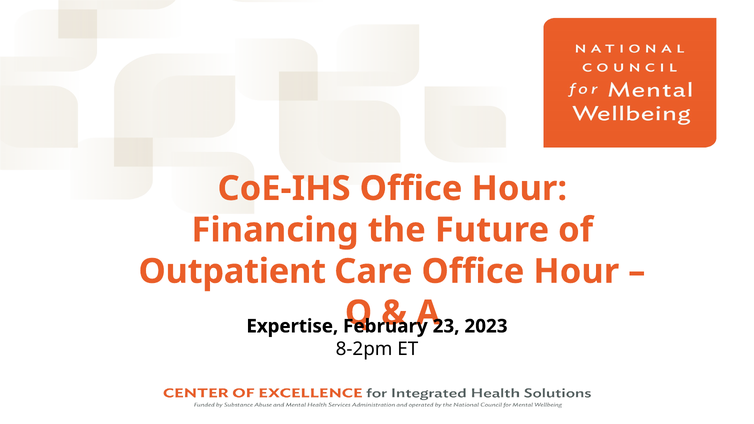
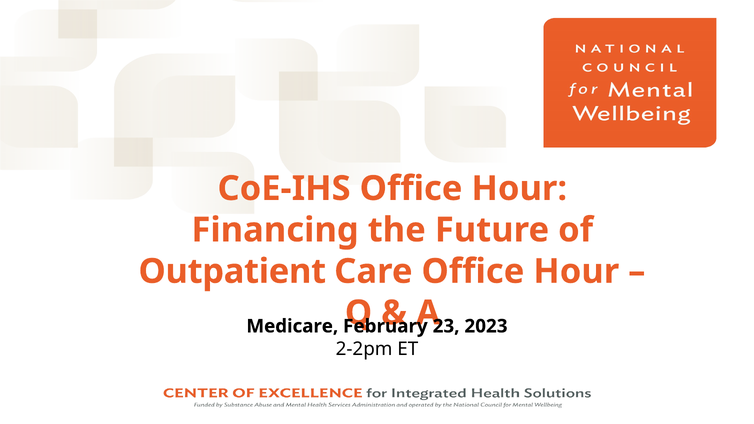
Expertise: Expertise -> Medicare (292, 326)
8-2pm: 8-2pm -> 2-2pm (364, 349)
